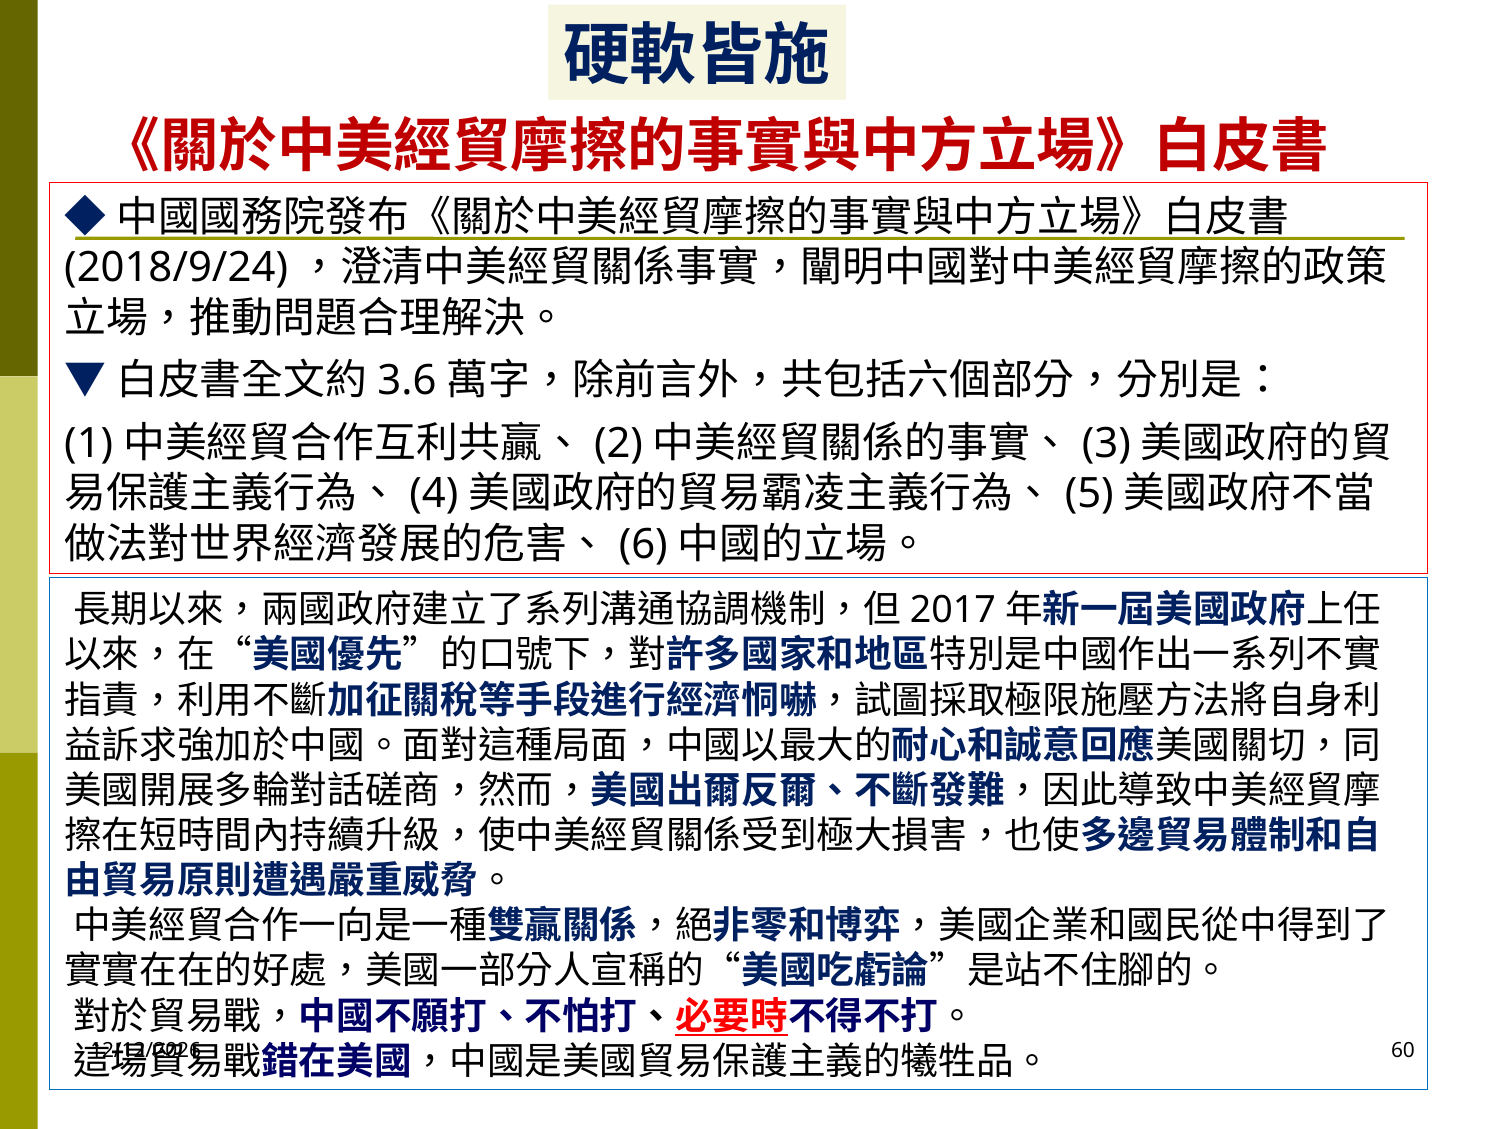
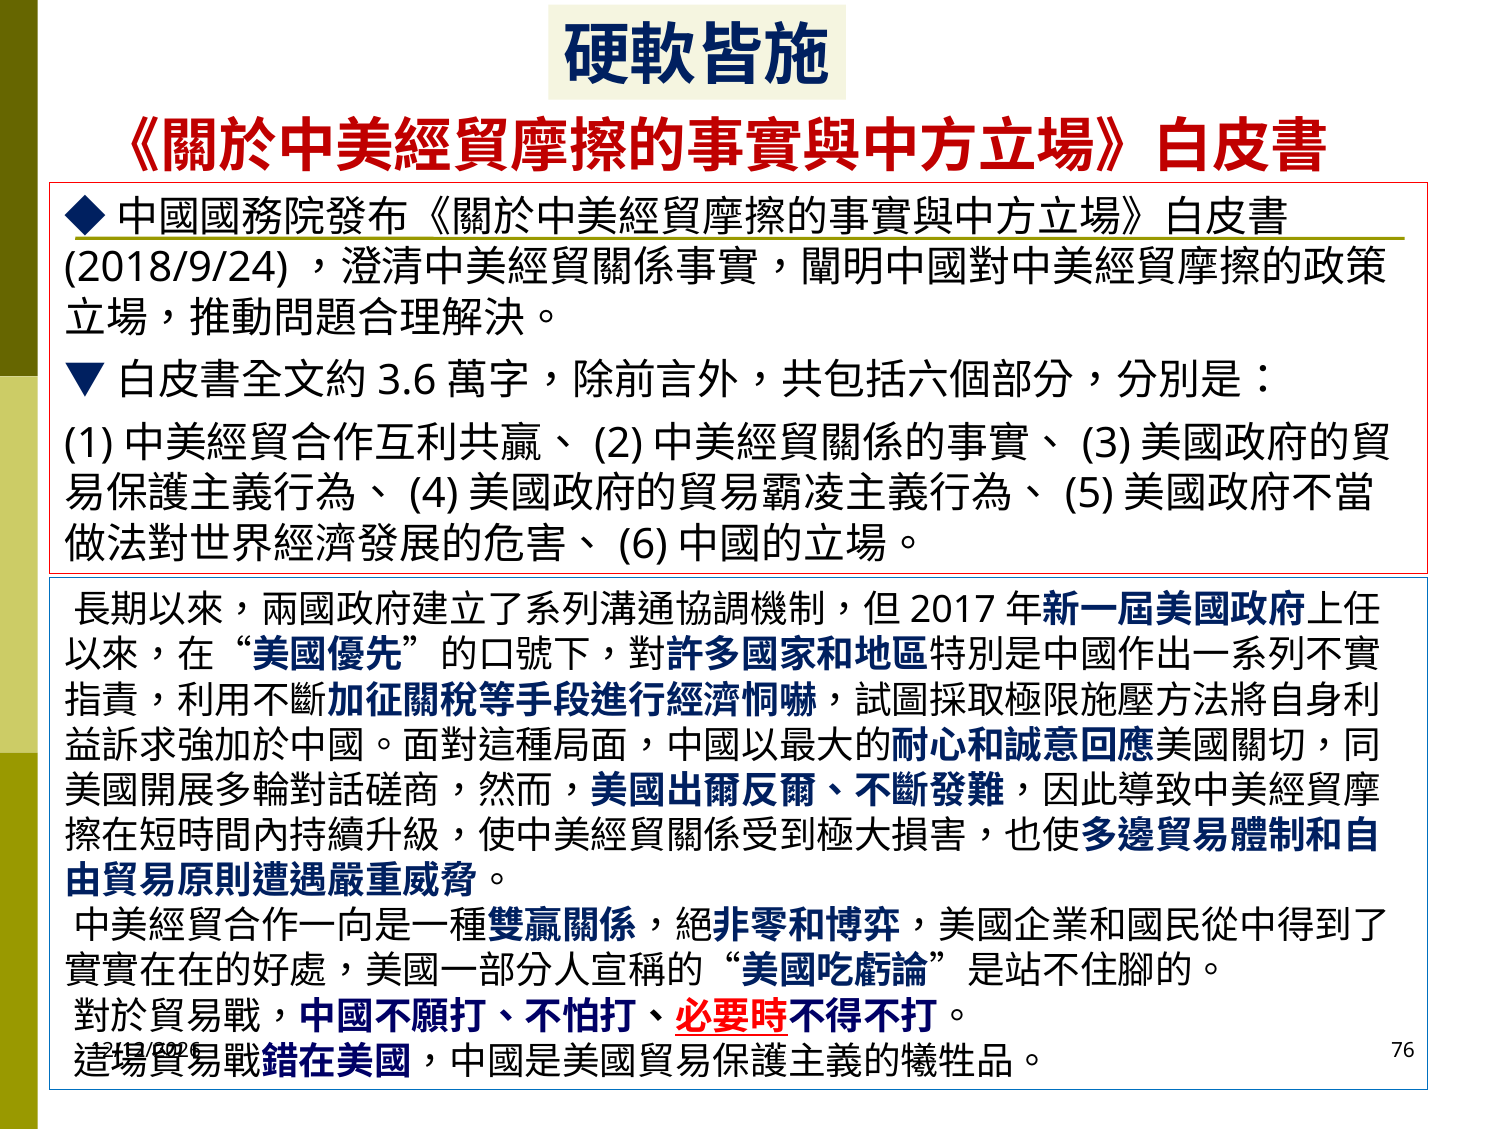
60: 60 -> 76 (1403, 1050)
